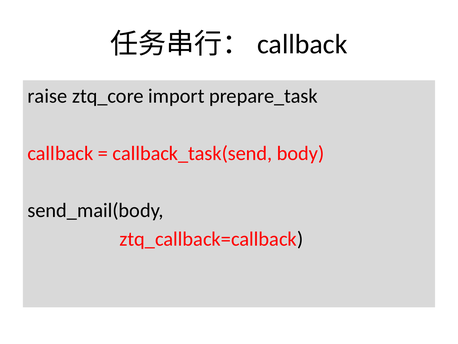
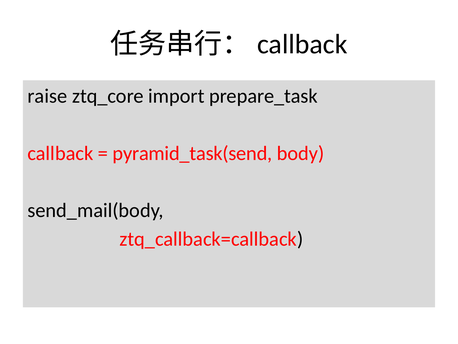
callback_task(send: callback_task(send -> pyramid_task(send (192, 153)
